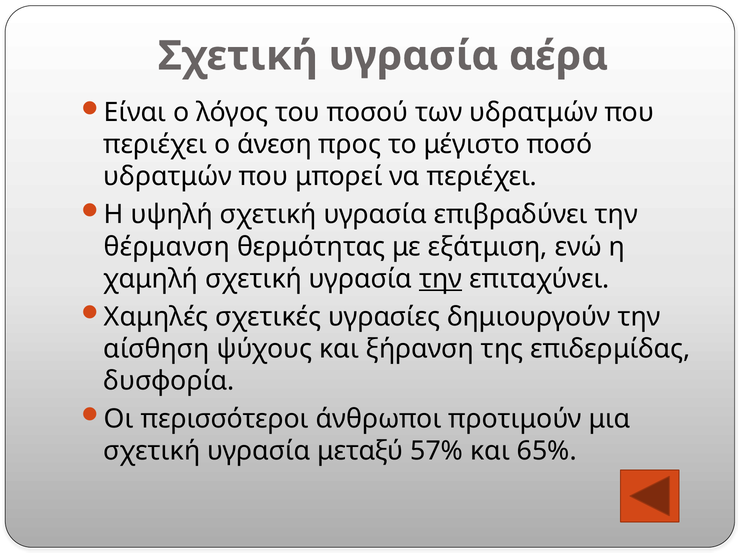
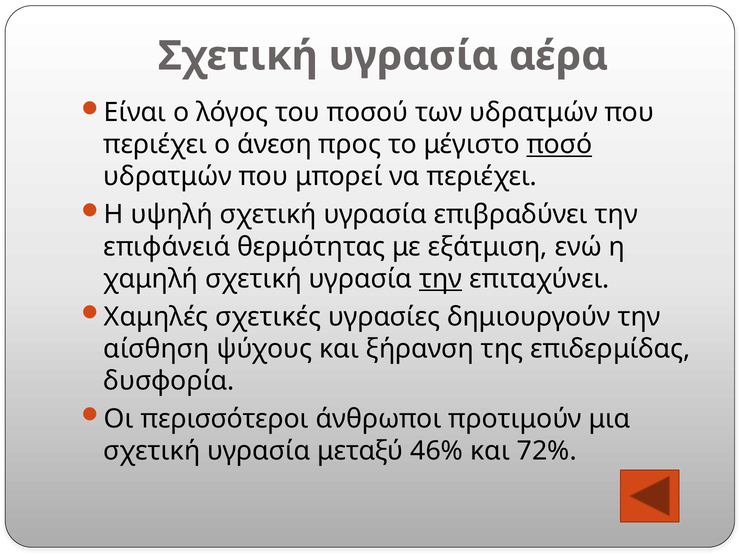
ποσό underline: none -> present (560, 145)
θέρμανση: θέρμανση -> επιφάνειά (167, 247)
57%: 57% -> 46% (437, 451)
65%: 65% -> 72% (547, 451)
